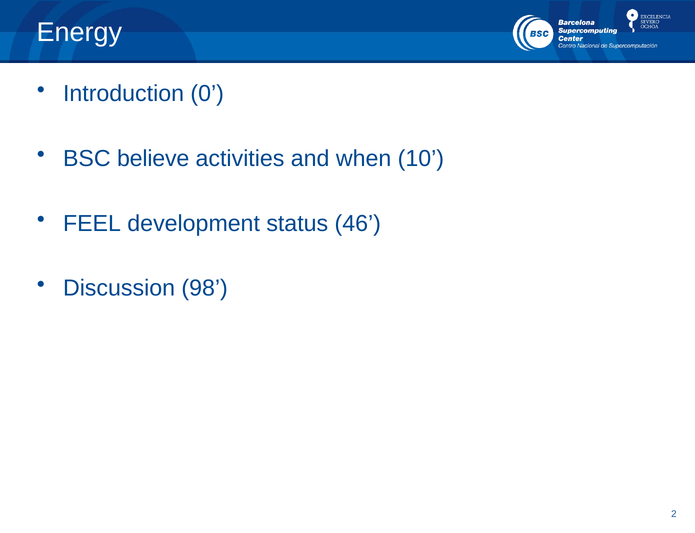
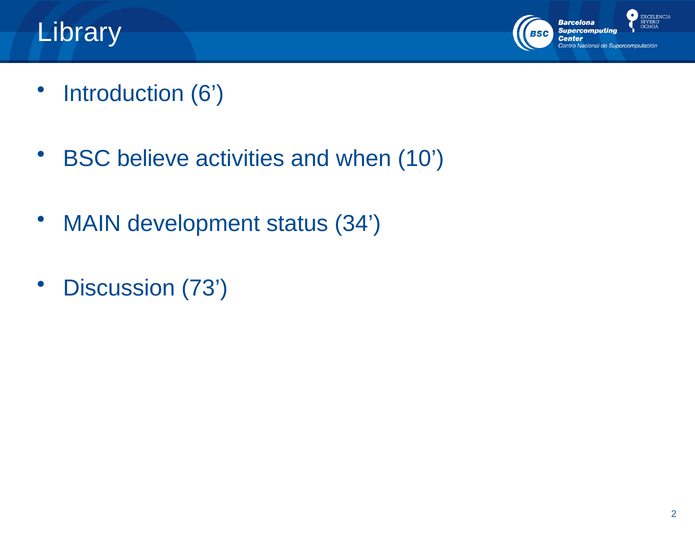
Energy: Energy -> Library (80, 33)
0: 0 -> 6 (207, 94)
FEEL: FEEL -> MAIN (92, 224)
46: 46 -> 34 (358, 224)
98: 98 -> 73 (205, 288)
